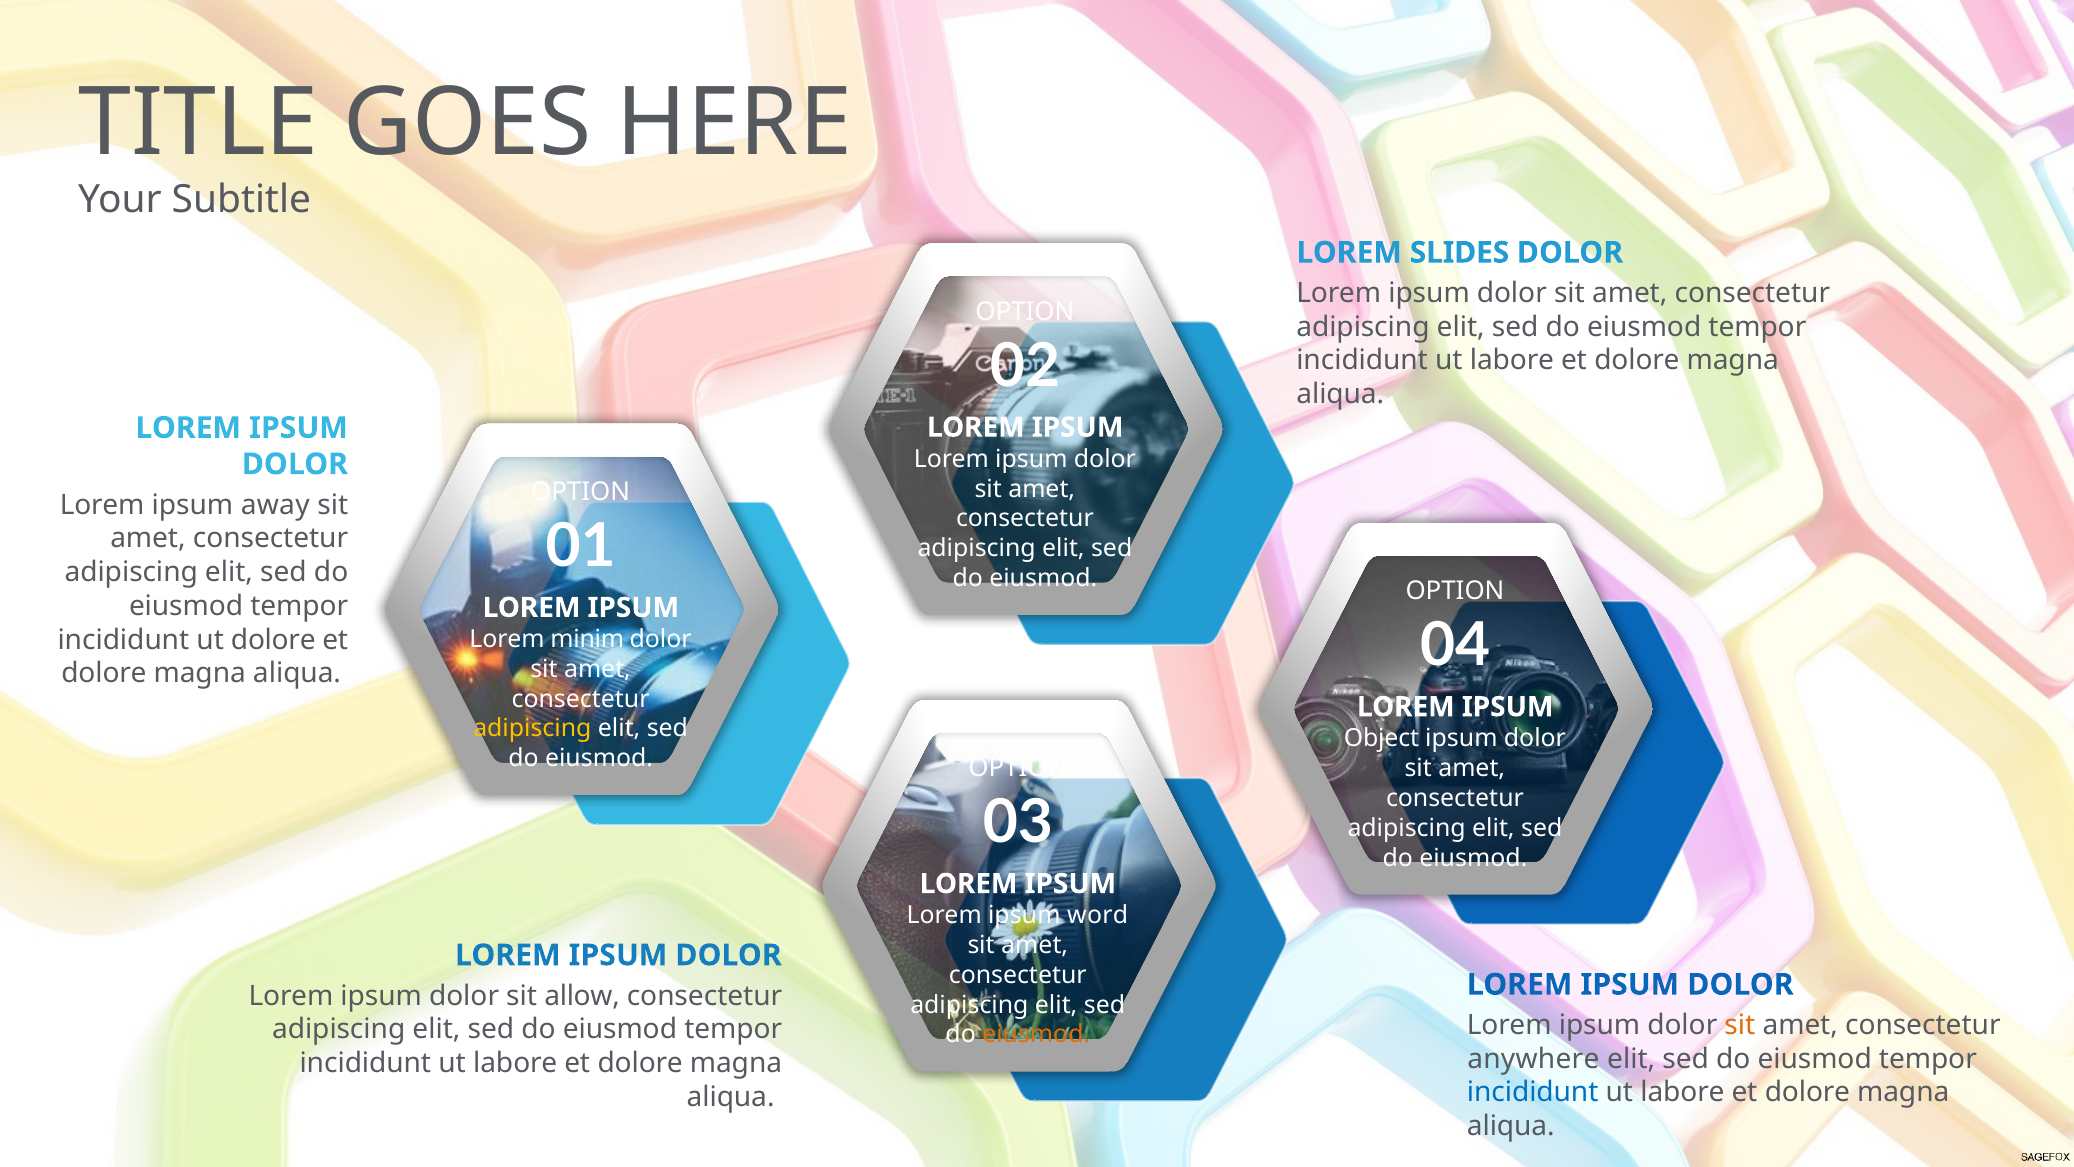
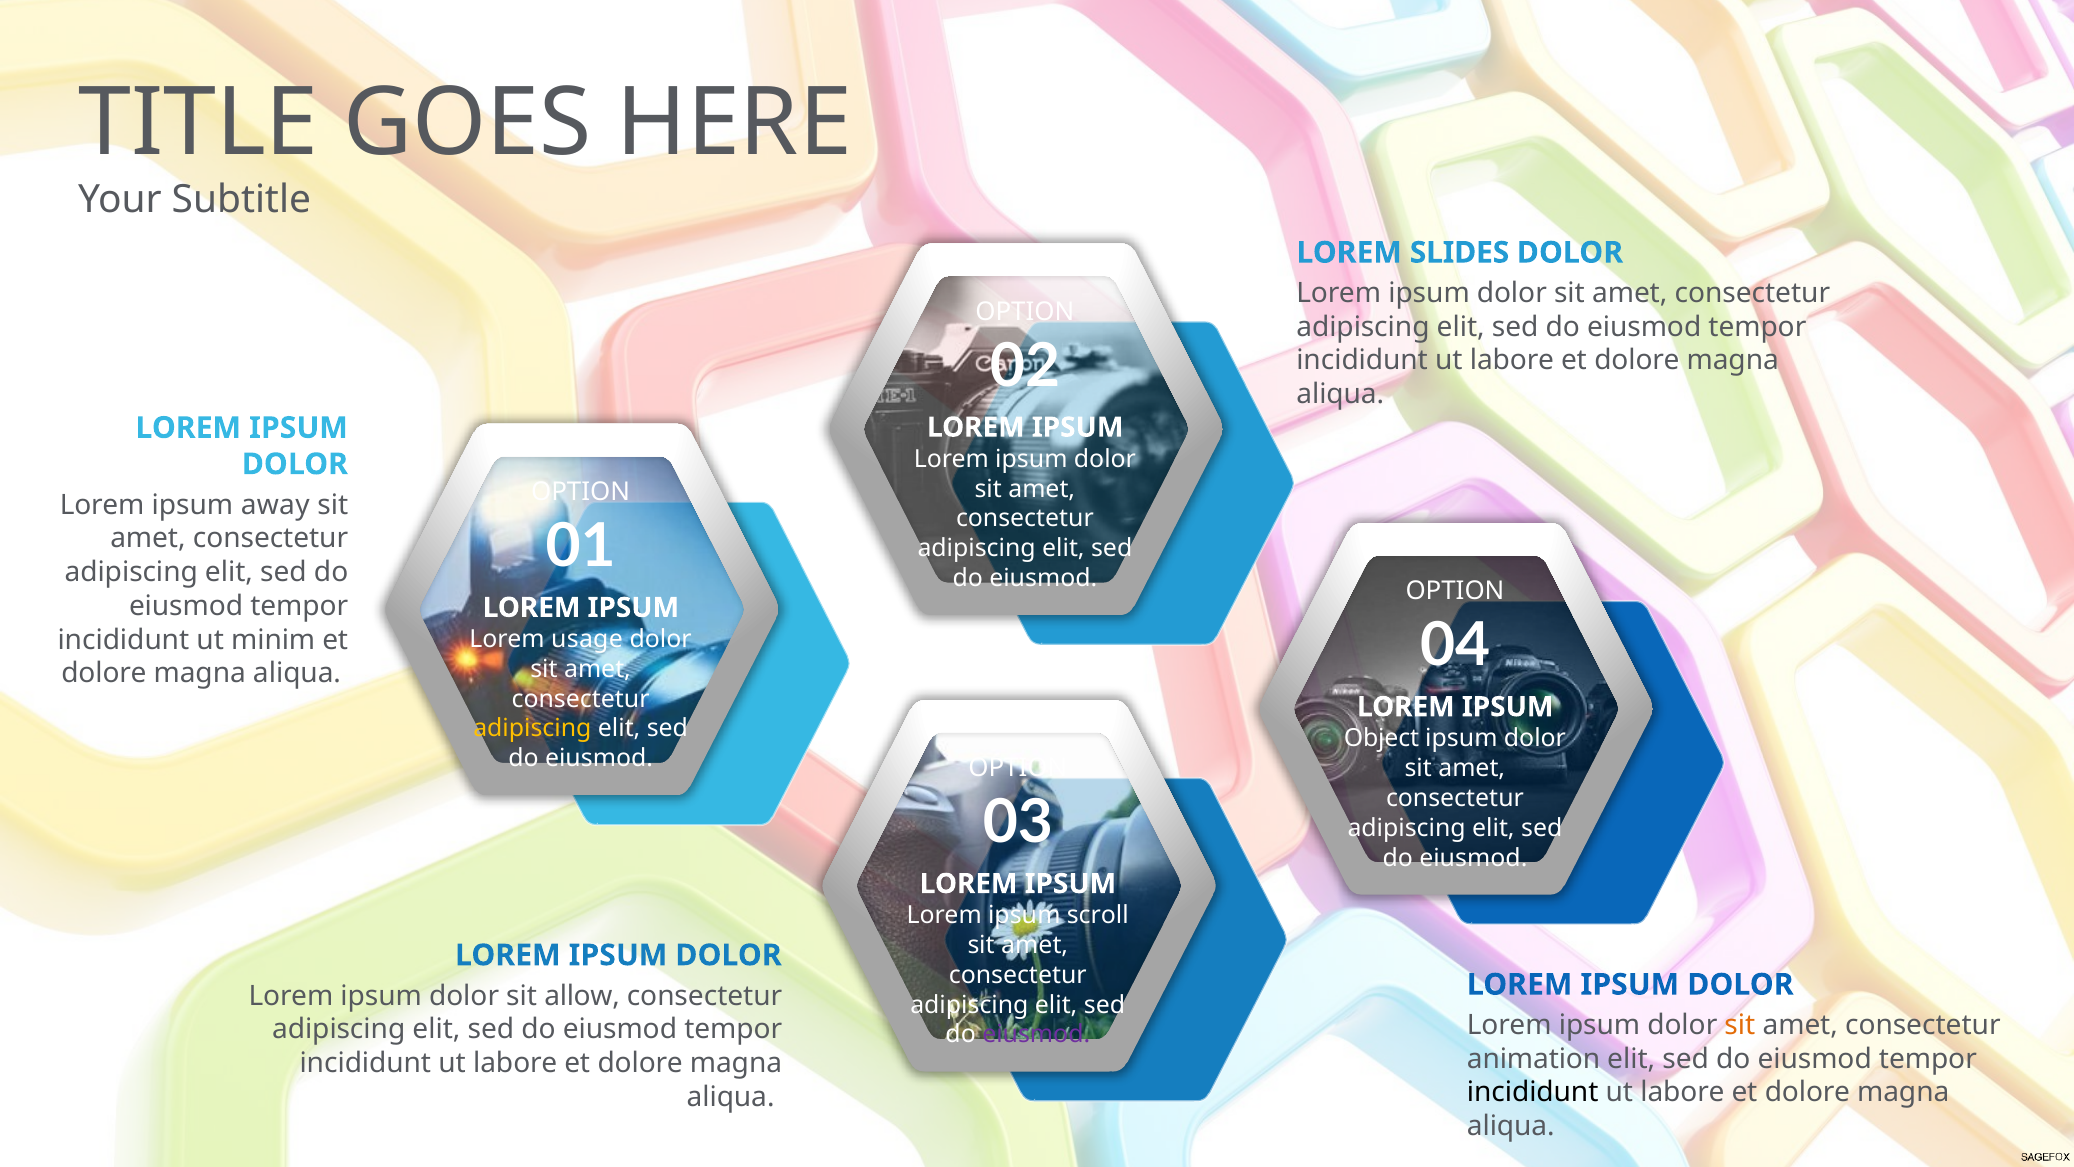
ut dolore: dolore -> minim (273, 640)
minim: minim -> usage (587, 639)
word: word -> scroll (1098, 915)
eiusmod colour: orange -> purple (1036, 1034)
anywhere: anywhere -> animation (1534, 1059)
incididunt colour: blue -> black (1533, 1092)
